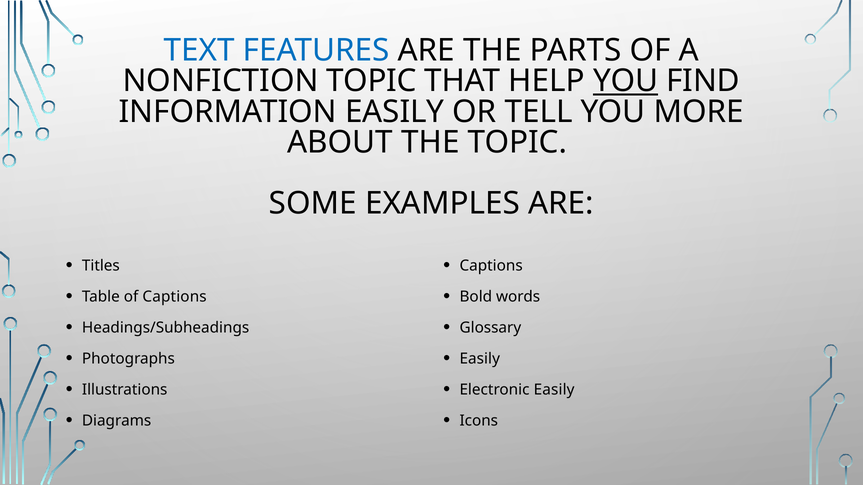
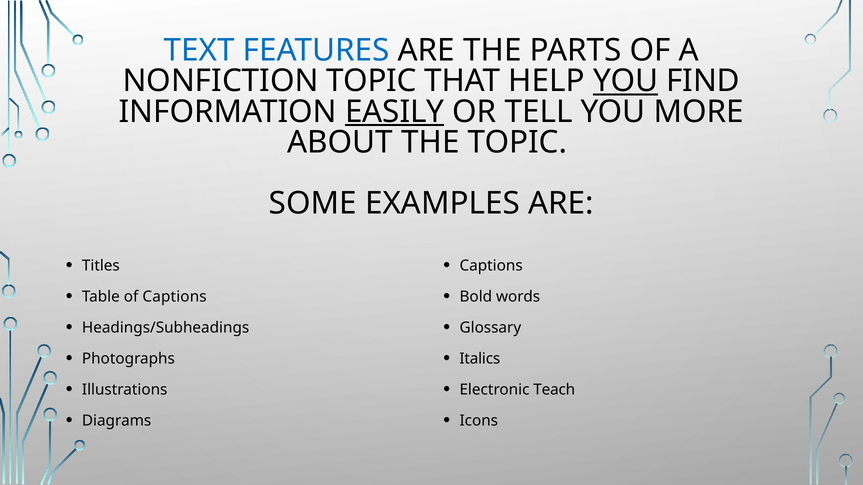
EASILY underline: none -> present (395, 112)
Easily: Easily -> Italics (480, 359)
Electronic Easily: Easily -> Teach (554, 390)
